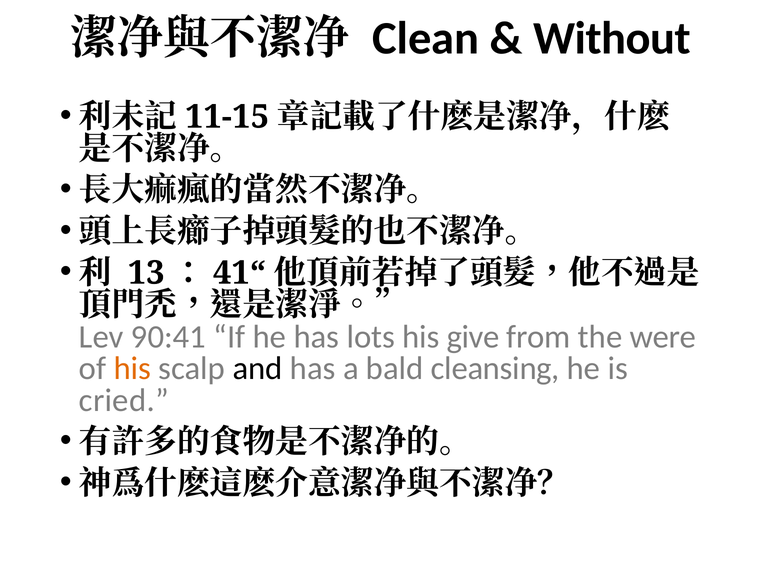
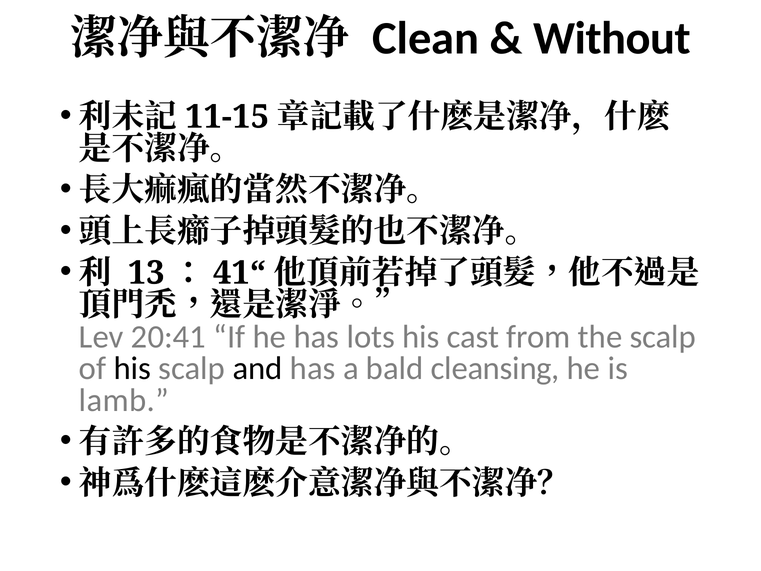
90:41: 90:41 -> 20:41 (168, 337)
give: give -> cast (473, 337)
the were: were -> scalp (663, 337)
his colour: orange -> black (132, 368)
cried: cried -> lamb (124, 400)
